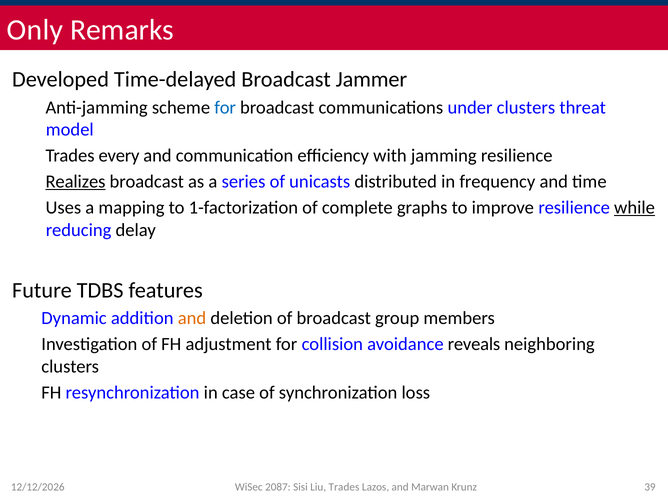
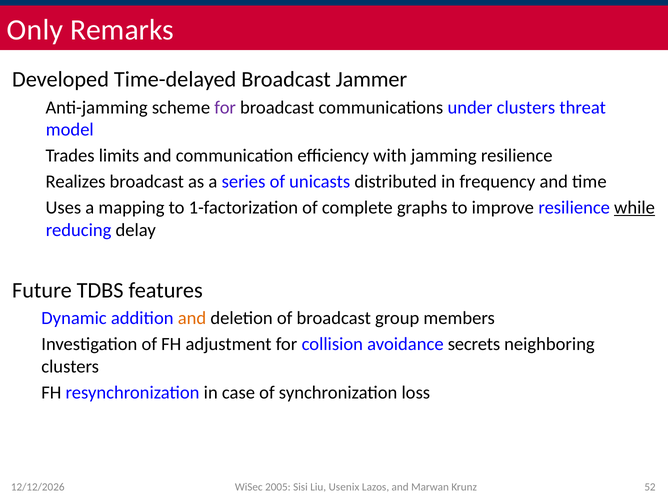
for colour: blue -> purple (225, 107)
every: every -> limits (119, 156)
Realizes underline: present -> none (75, 182)
reveals: reveals -> secrets (474, 344)
39: 39 -> 52 (650, 487)
2087: 2087 -> 2005 (278, 487)
Liu Trades: Trades -> Usenix (344, 487)
